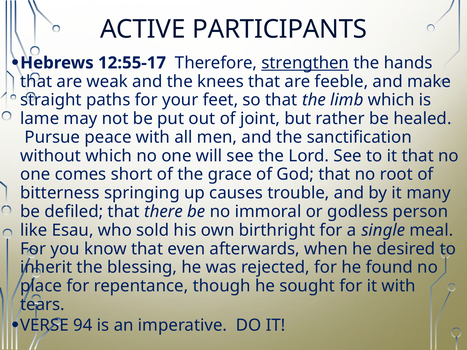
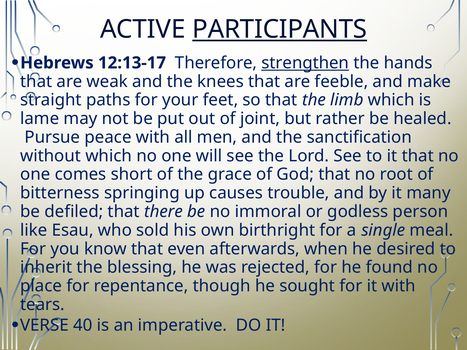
PARTICIPANTS underline: none -> present (280, 29)
12:55-17: 12:55-17 -> 12:13-17 (132, 63)
94: 94 -> 40 (83, 325)
